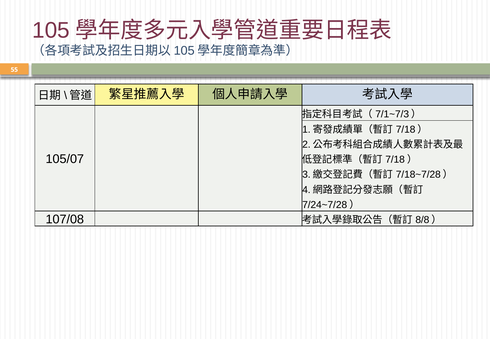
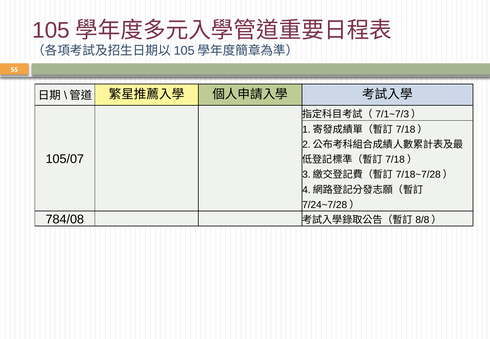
107/08: 107/08 -> 784/08 (65, 219)
